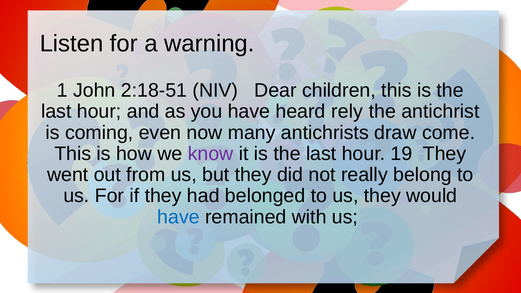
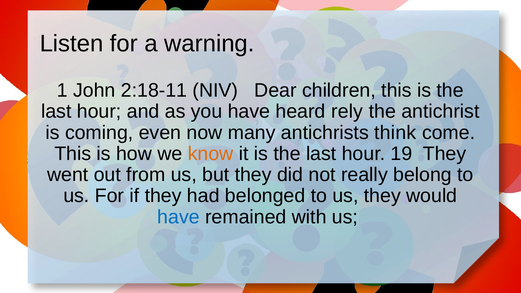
2:18-51: 2:18-51 -> 2:18-11 (154, 90)
draw: draw -> think (395, 133)
know colour: purple -> orange (211, 154)
